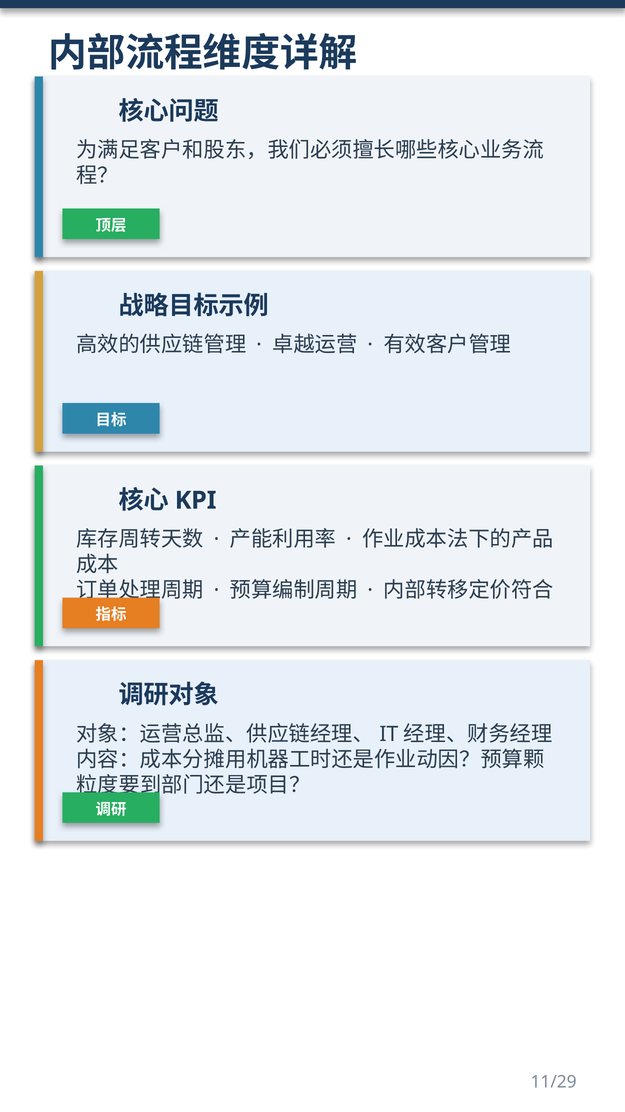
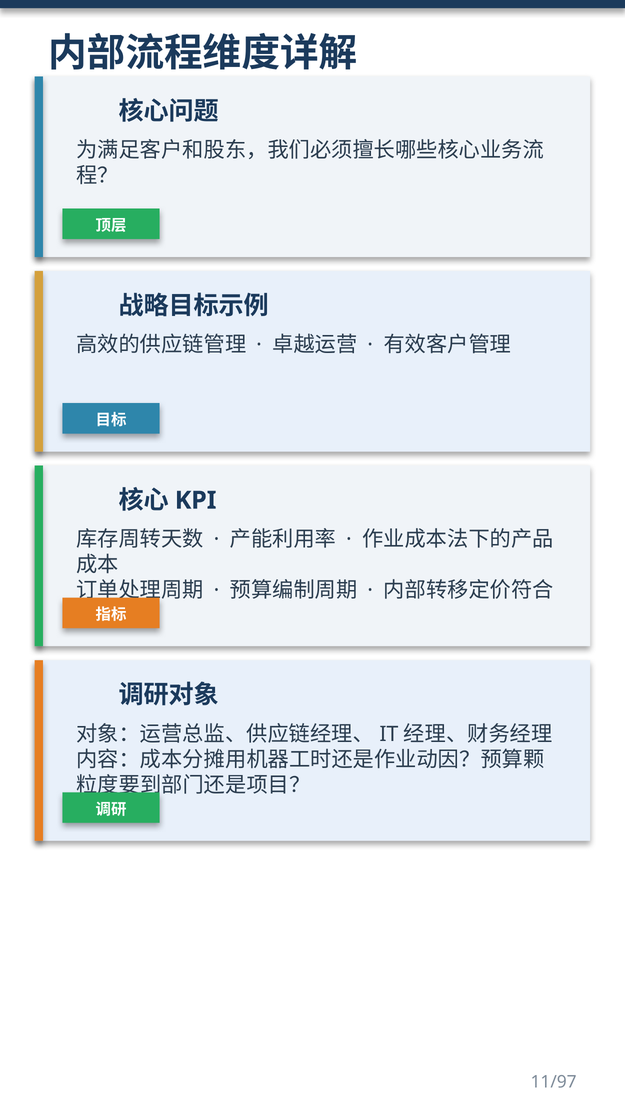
11/29: 11/29 -> 11/97 (554, 1081)
